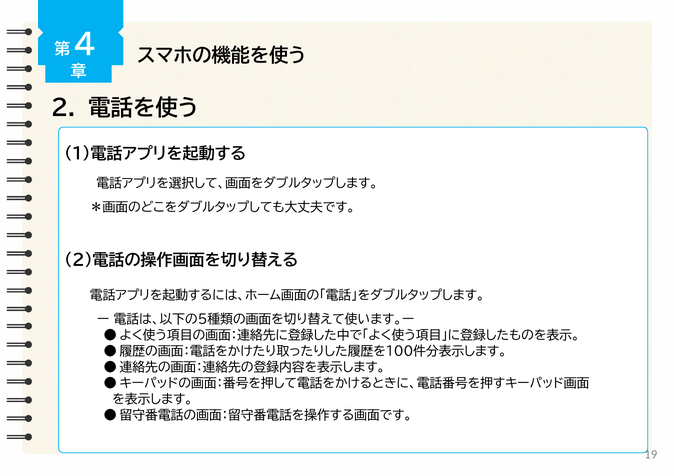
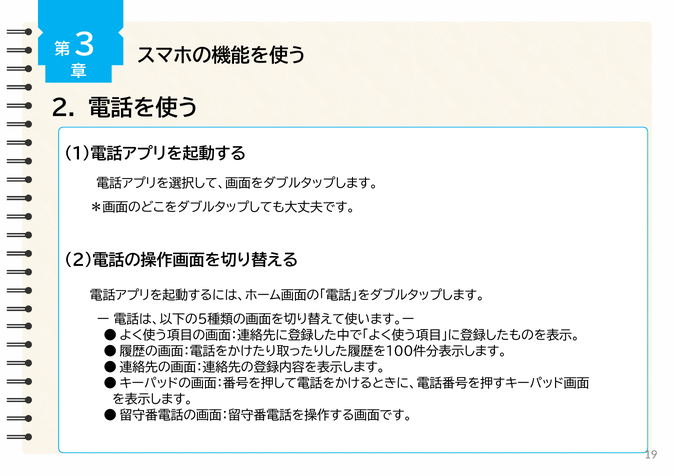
4: 4 -> 3 (85, 45)
